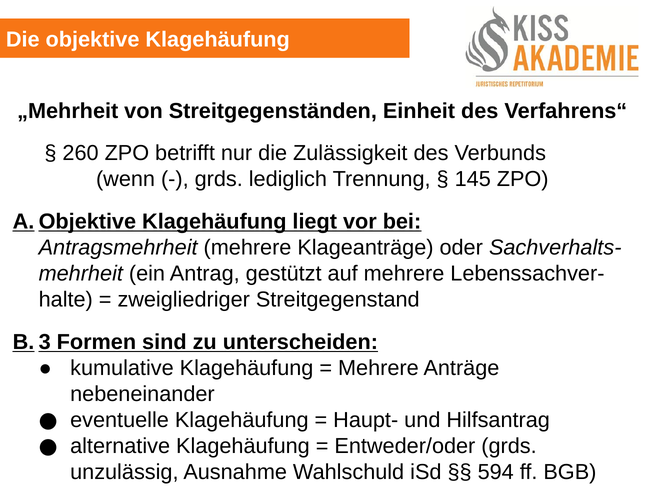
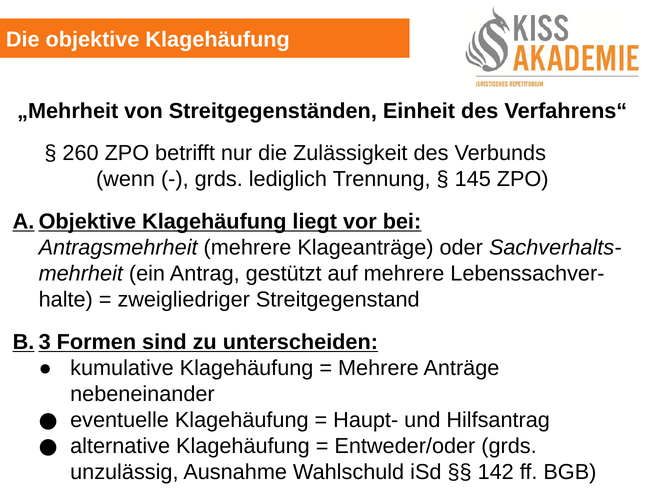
594: 594 -> 142 (496, 472)
